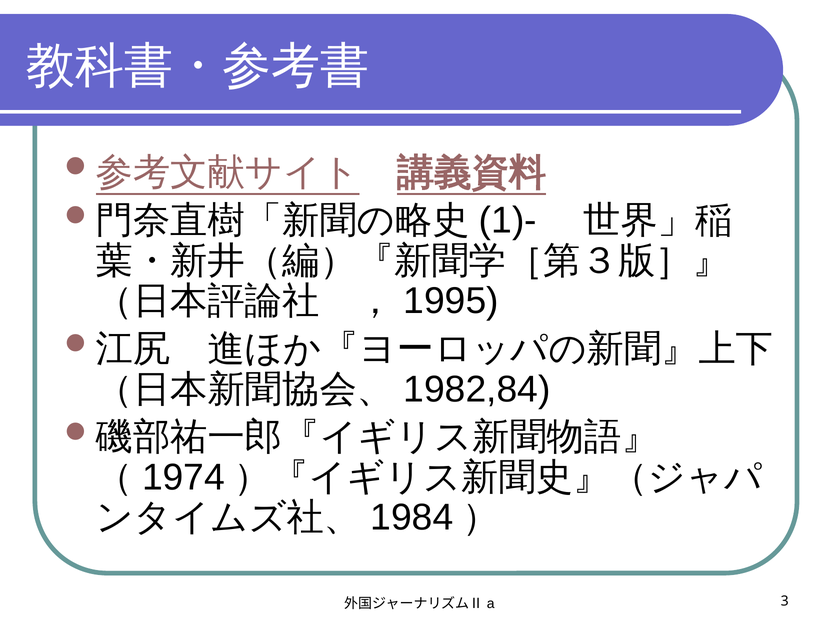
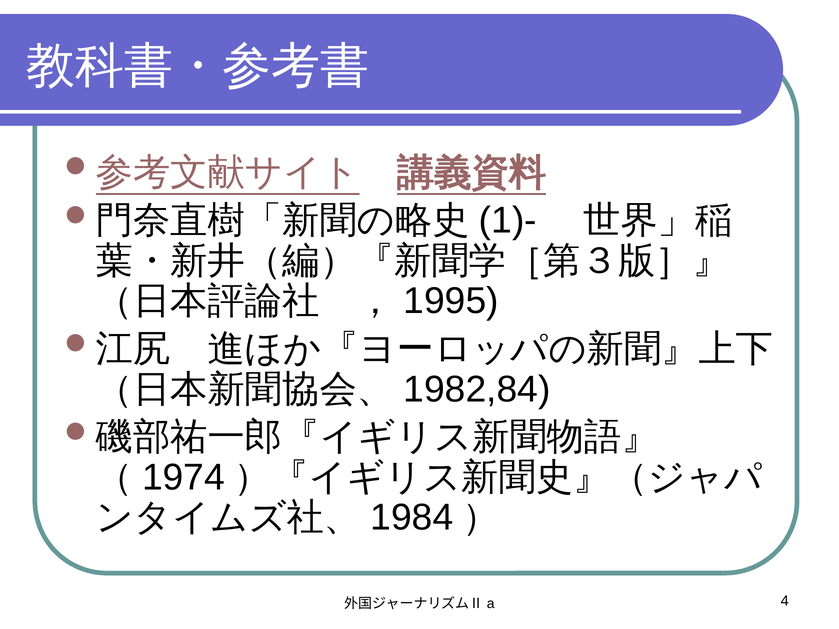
3: 3 -> 4 (785, 601)
